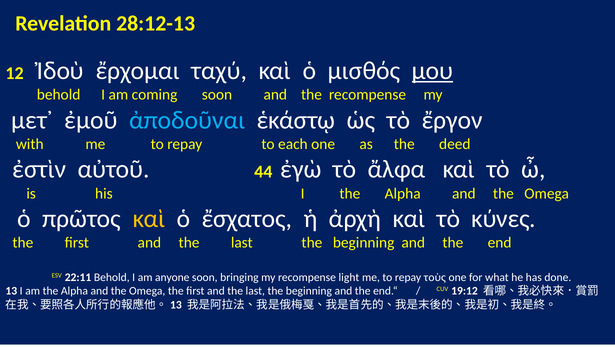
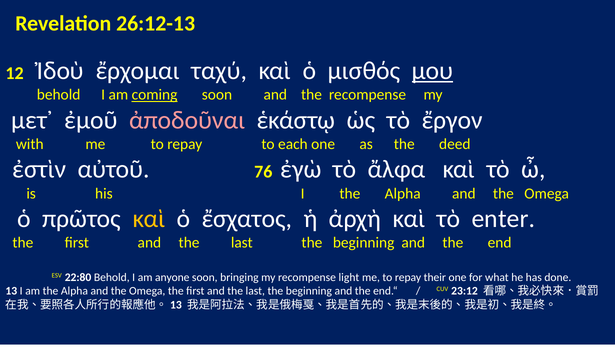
28:12-13: 28:12-13 -> 26:12-13 (156, 24)
coming underline: none -> present (155, 95)
ἀποδοῦναι colour: light blue -> pink (187, 120)
44: 44 -> 76 (263, 172)
κύνες: κύνες -> enter (503, 219)
22:11: 22:11 -> 22:80 (78, 277)
τοὺς: τοὺς -> their (435, 277)
19:12: 19:12 -> 23:12 (465, 291)
